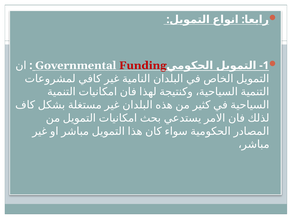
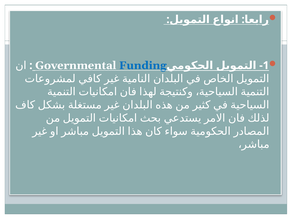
Funding colour: red -> blue (143, 65)
